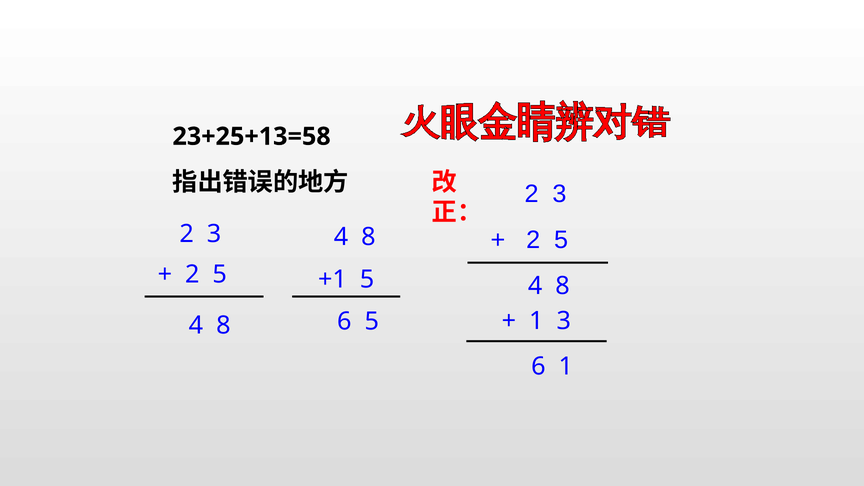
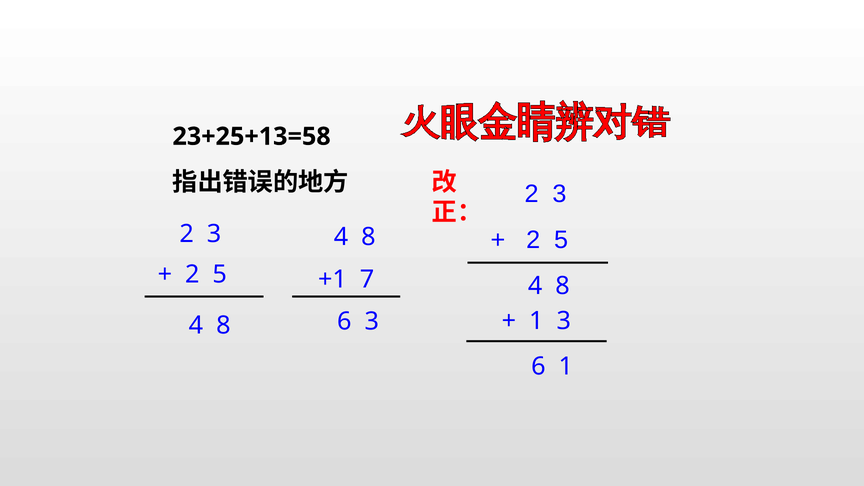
+1 5: 5 -> 7 (367, 280)
6 5: 5 -> 3 (372, 321)
